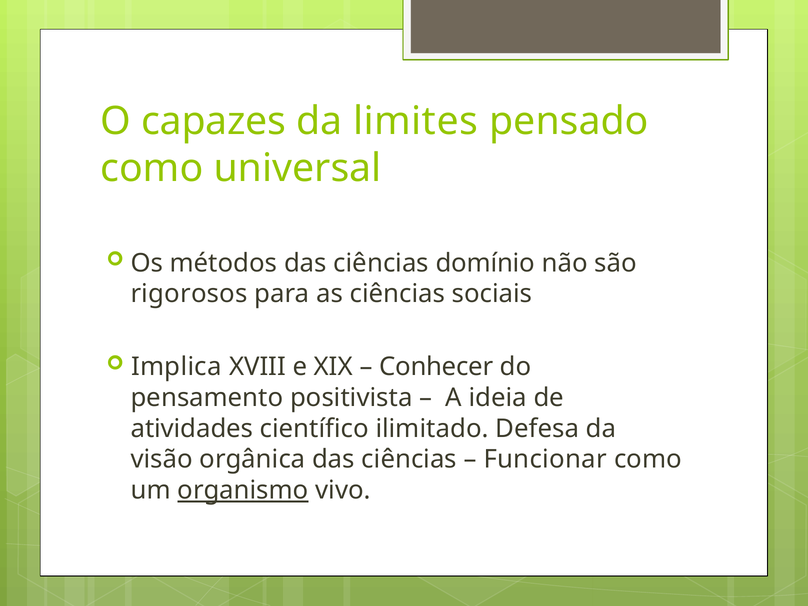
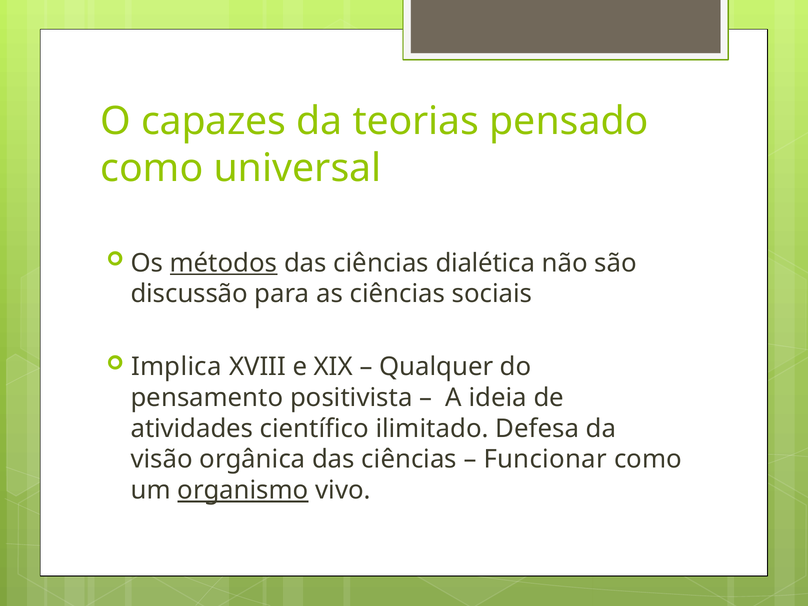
limites: limites -> teorias (416, 121)
métodos underline: none -> present (224, 263)
domínio: domínio -> dialética (485, 263)
rigorosos: rigorosos -> discussão (189, 294)
Conhecer: Conhecer -> Qualquer (436, 367)
